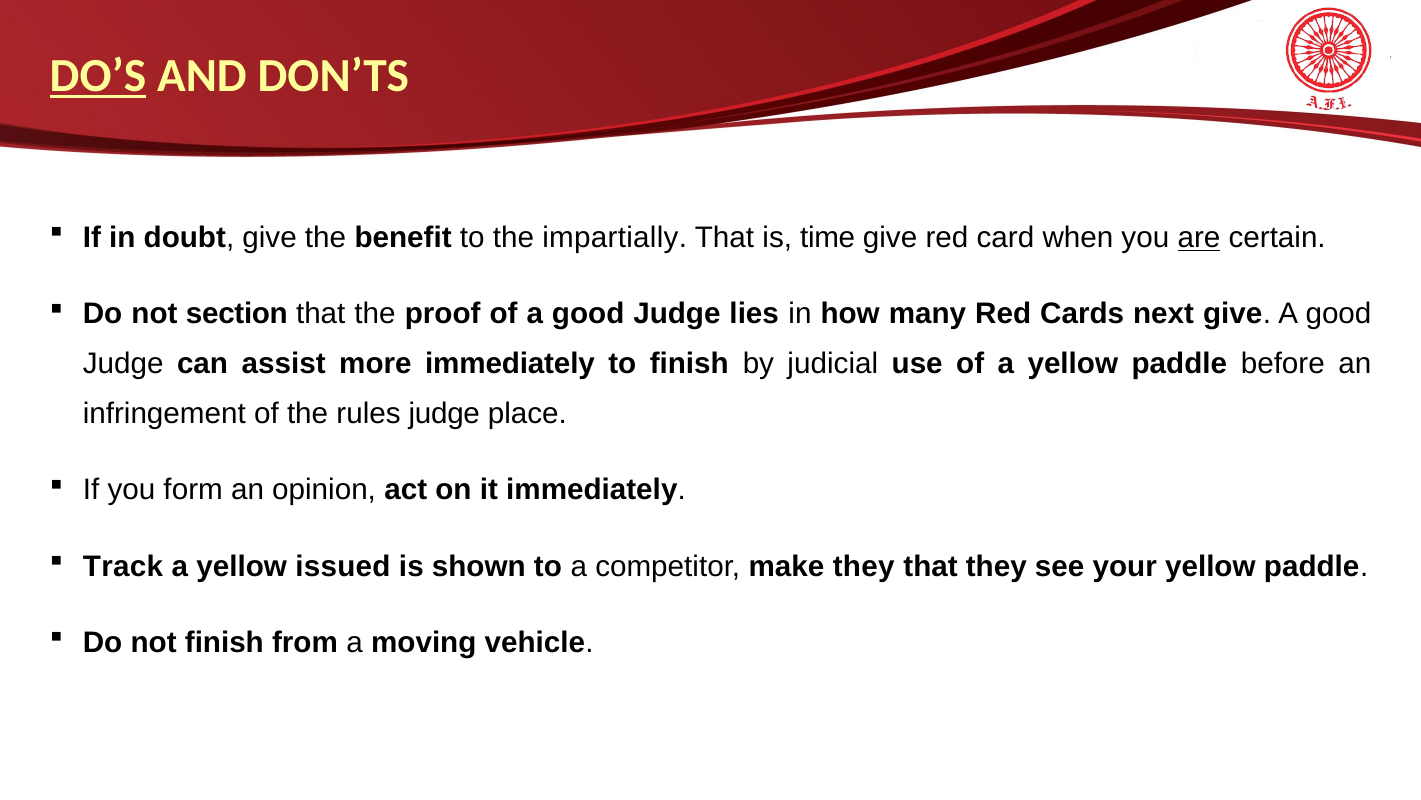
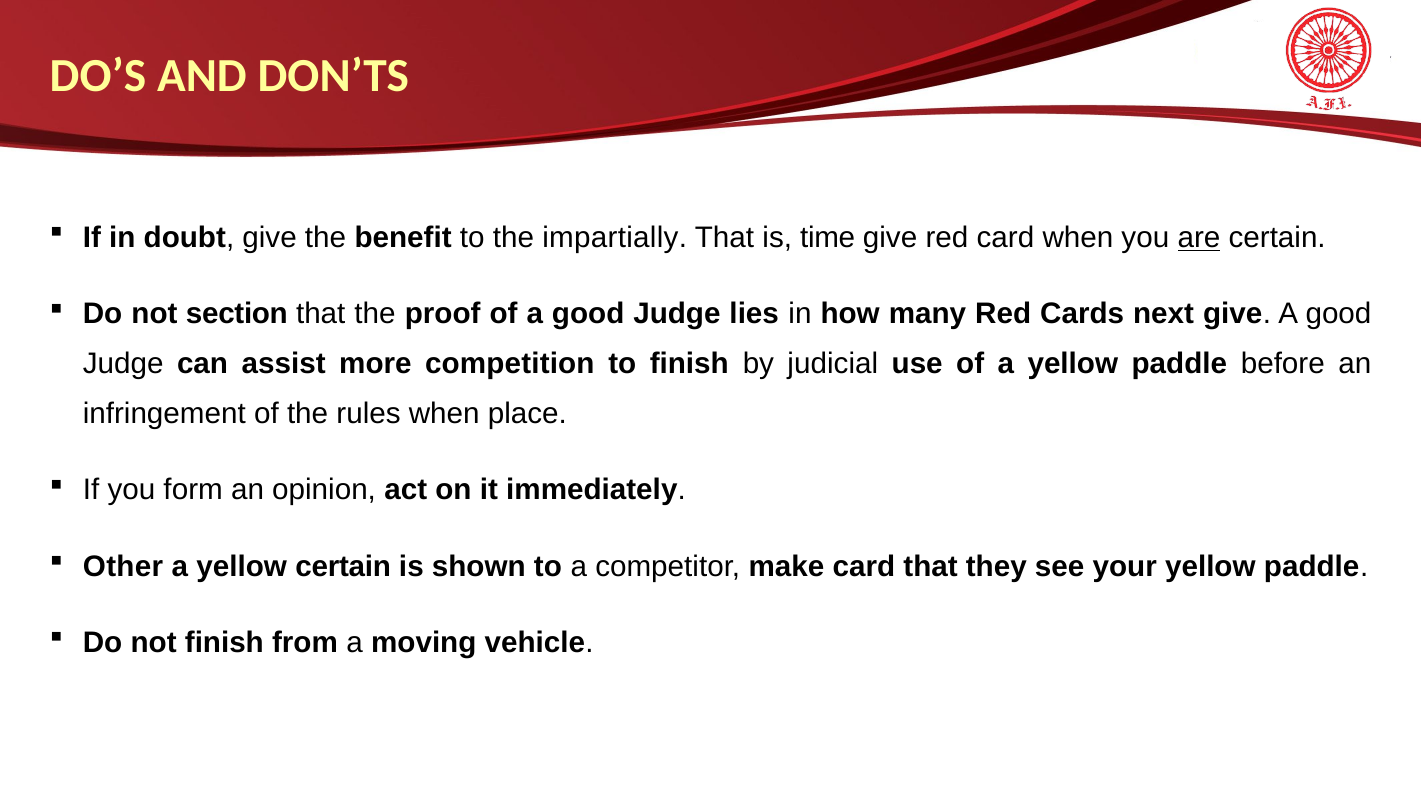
DO’S underline: present -> none (98, 76)
more immediately: immediately -> competition (510, 364)
rules judge: judge -> when (444, 413)
Track: Track -> Other (123, 566)
yellow issued: issued -> certain (343, 566)
make they: they -> card (864, 566)
